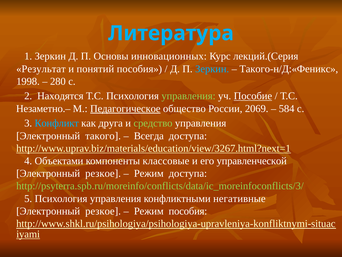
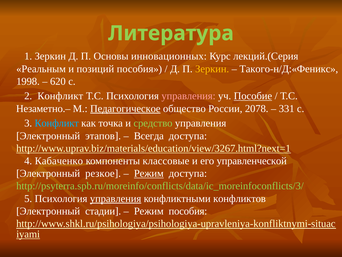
Литература colour: light blue -> light green (171, 33)
Результат: Результат -> Реальным (41, 69)
понятий: понятий -> позиций (95, 69)
Зеркин colour: light blue -> yellow (212, 69)
280: 280 -> 620 (58, 81)
2 Находятся: Находятся -> Конфликт (60, 96)
управления colour: light green -> pink (188, 96)
2069: 2069 -> 2078 (257, 108)
584: 584 -> 331 (287, 108)
друга: друга -> точка (111, 123)
такого: такого -> этапов (103, 136)
Объектами: Объектами -> Кабаченко (59, 161)
Режим underline: none -> present (149, 173)
управления underline: none -> present (116, 198)
негативные: негативные -> конфликтов (240, 198)
резкое: резкое -> стадии (103, 211)
